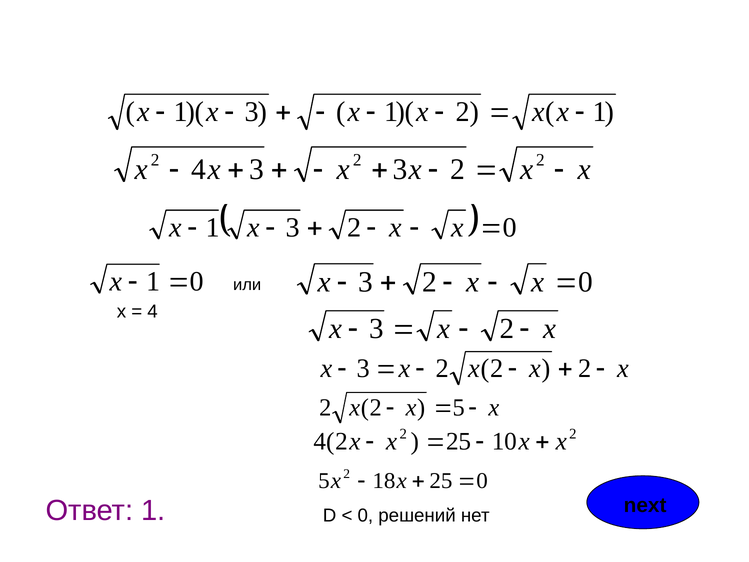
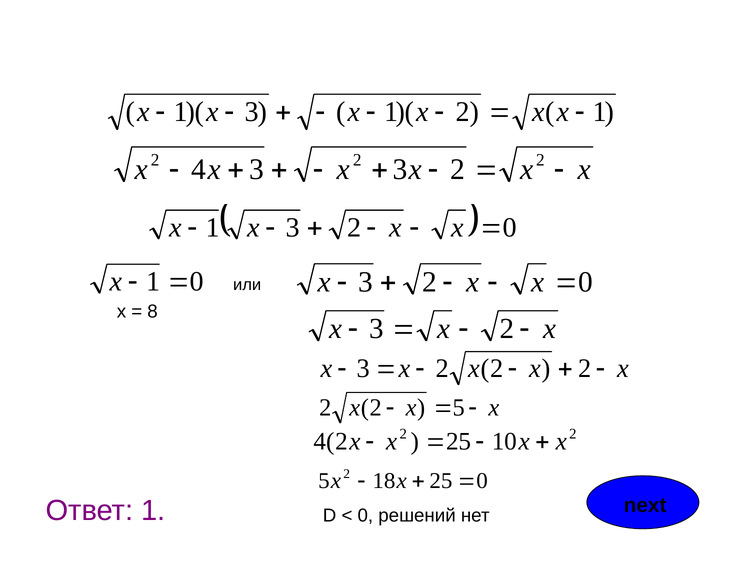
4: 4 -> 8 (153, 311)
